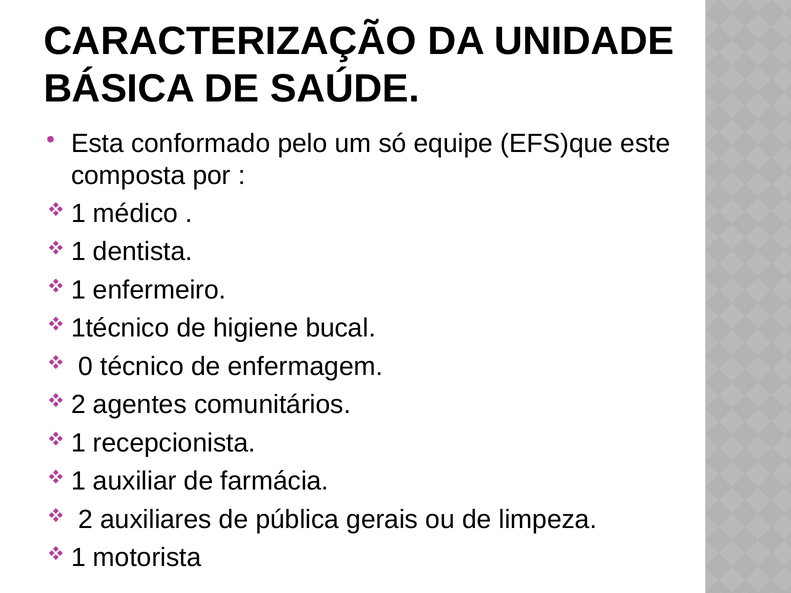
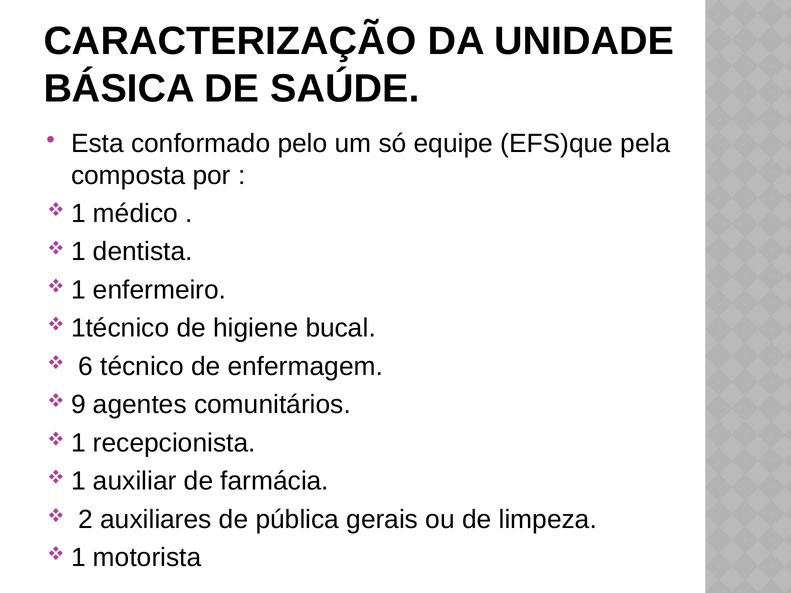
este: este -> pela (645, 144)
0: 0 -> 6 (86, 367)
2: 2 -> 9 (78, 405)
